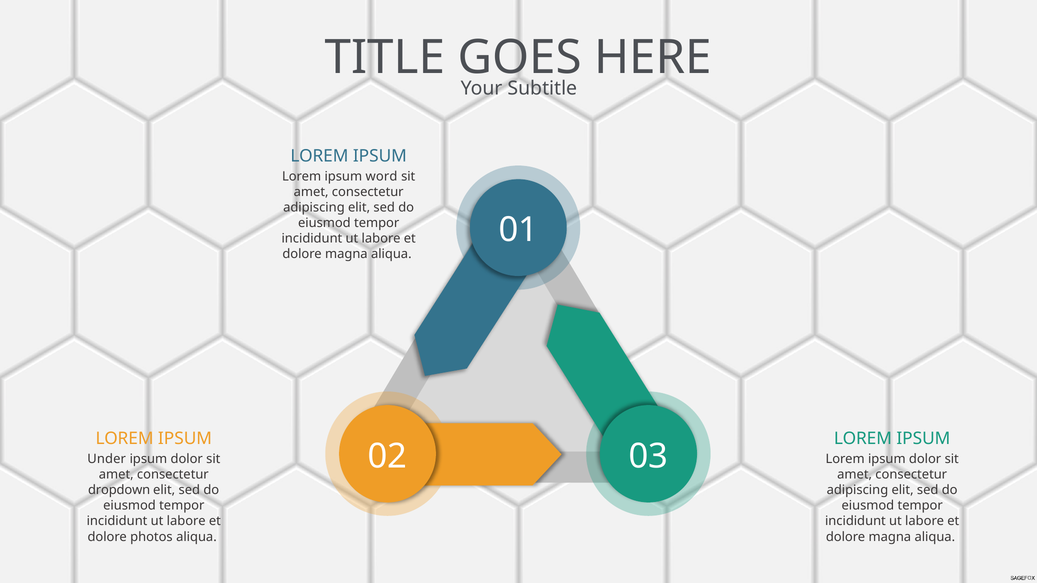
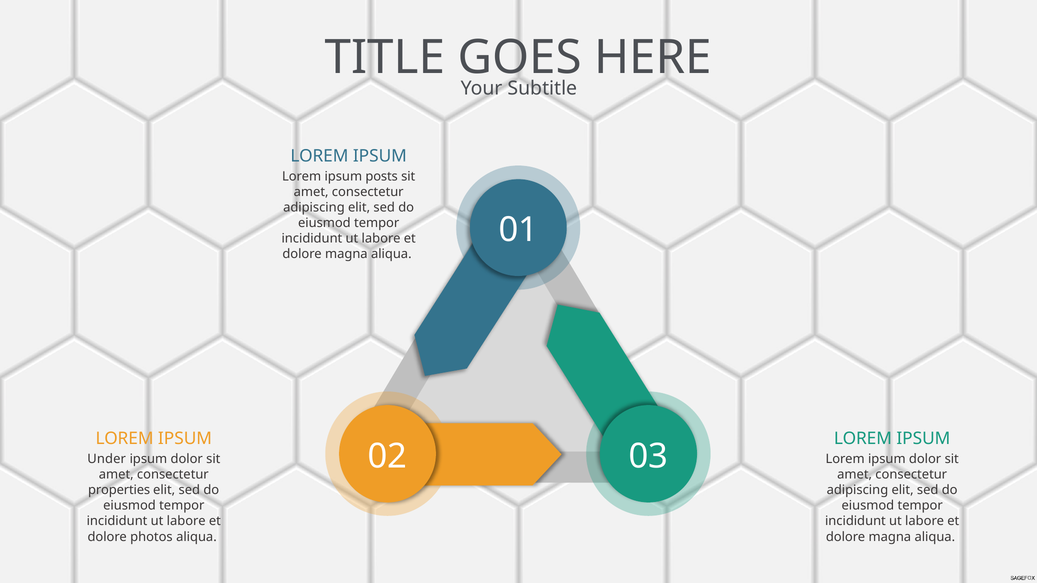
word: word -> posts (382, 176)
dropdown: dropdown -> properties (119, 490)
